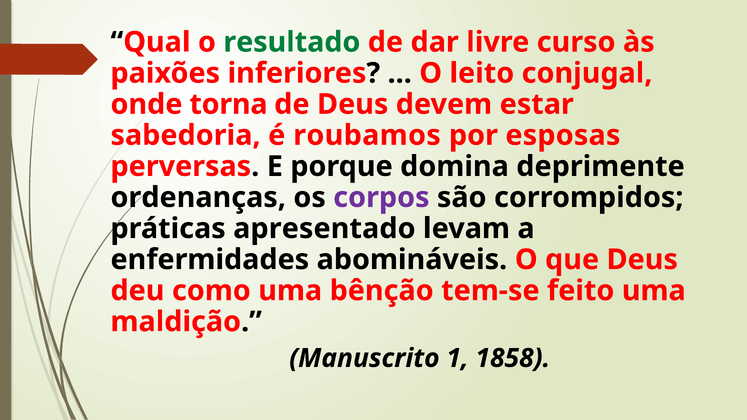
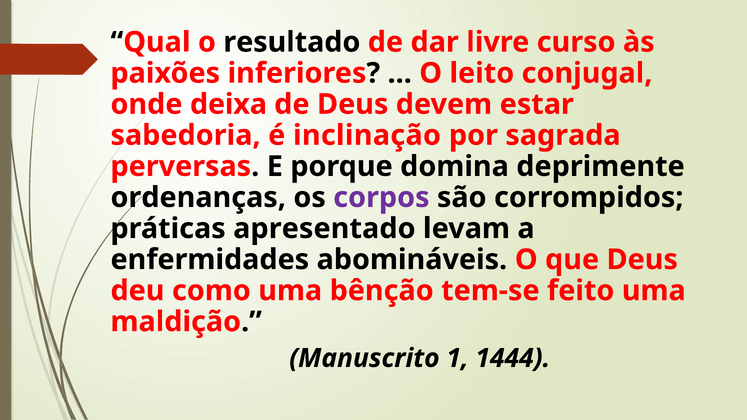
resultado colour: green -> black (292, 42)
torna: torna -> deixa (228, 104)
roubamos: roubamos -> inclinação (367, 135)
esposas: esposas -> sagrada (563, 135)
1858: 1858 -> 1444 (513, 358)
